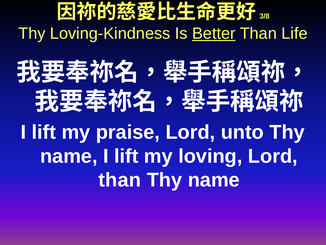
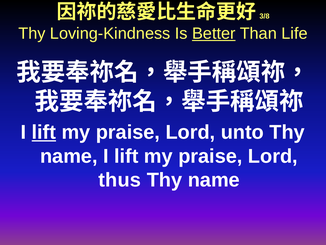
lift underline: none -> present (44, 132)
loving: loving -> praise (210, 156)
than: than -> thus (120, 180)
